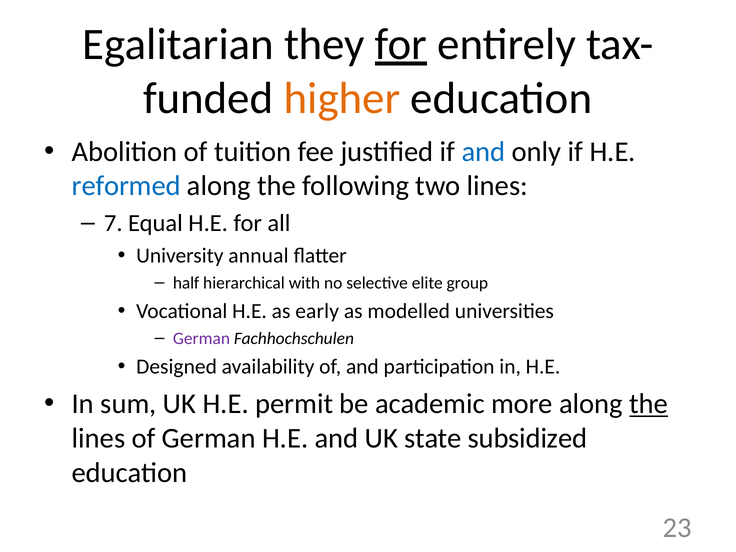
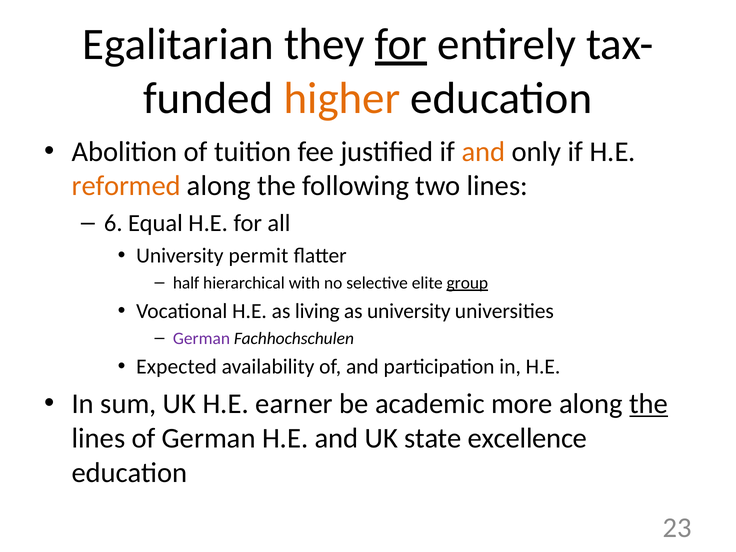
and colour: blue -> orange (484, 152)
reformed colour: blue -> orange (126, 186)
7: 7 -> 6 (113, 223)
annual: annual -> permit (258, 256)
group underline: none -> present (467, 283)
early: early -> living (317, 311)
as modelled: modelled -> university (409, 311)
Designed: Designed -> Expected (177, 367)
permit: permit -> earner (294, 404)
subsidized: subsidized -> excellence (527, 438)
